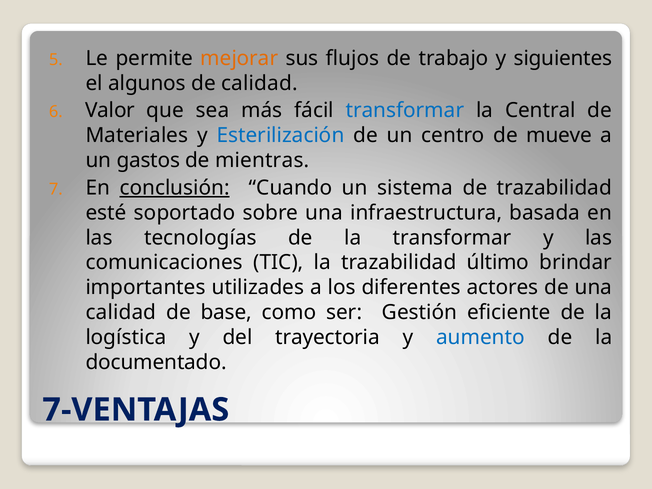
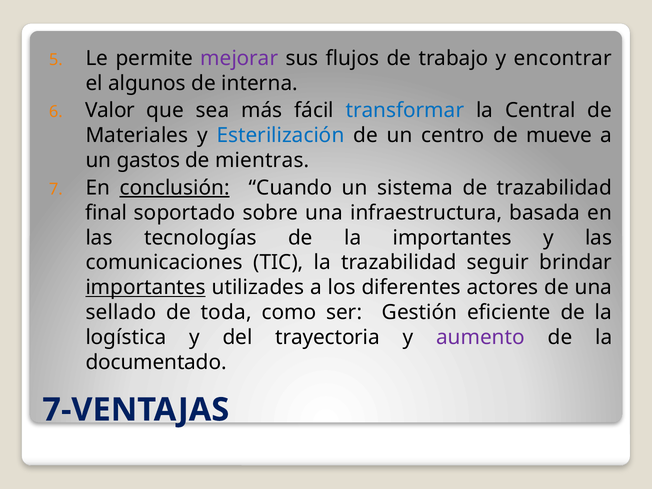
mejorar colour: orange -> purple (239, 58)
siguientes: siguientes -> encontrar (563, 58)
de calidad: calidad -> interna (260, 83)
esté: esté -> final (106, 213)
la transformar: transformar -> importantes (452, 238)
último: último -> seguir (498, 263)
importantes underline: none -> present (146, 288)
calidad: calidad -> sellado (121, 313)
base: base -> toda (226, 313)
aumento colour: blue -> purple (480, 338)
